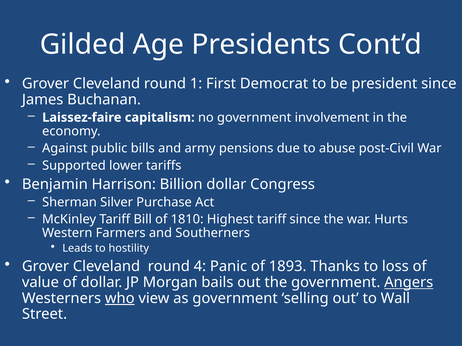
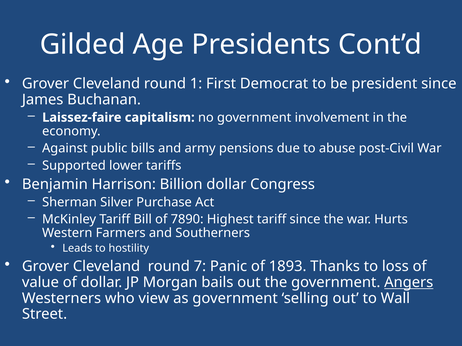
1810: 1810 -> 7890 (187, 220)
4: 4 -> 7 (200, 267)
who underline: present -> none (120, 299)
